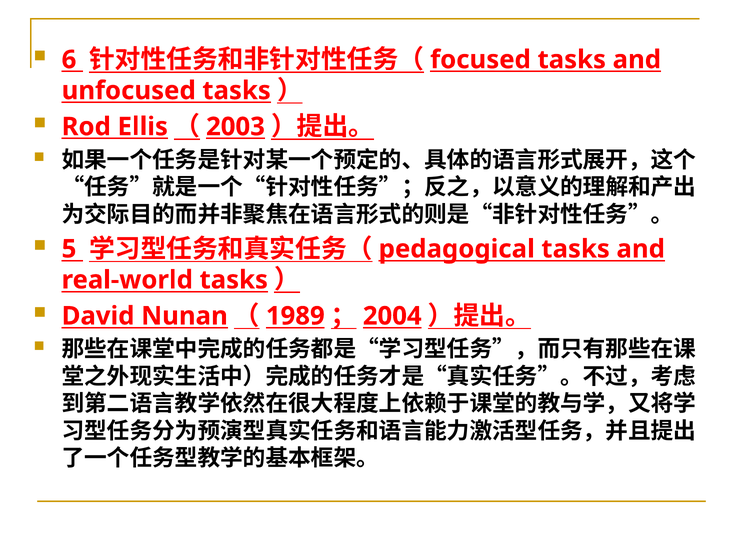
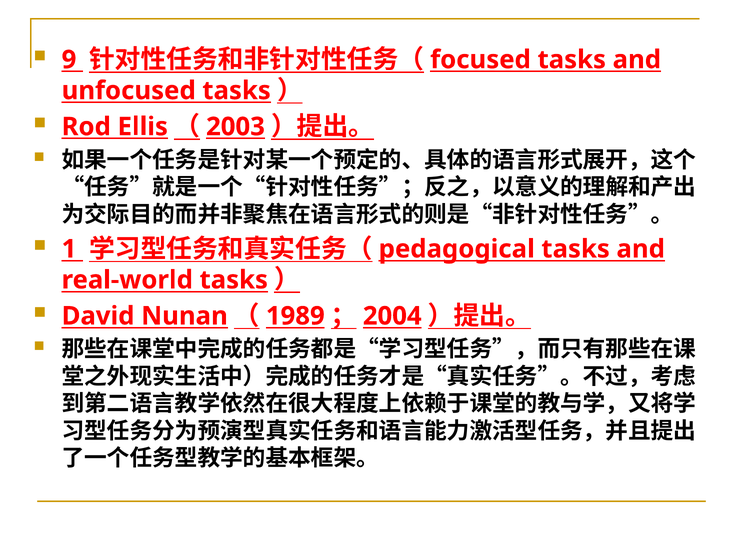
6: 6 -> 9 (69, 60)
5: 5 -> 1 (69, 249)
